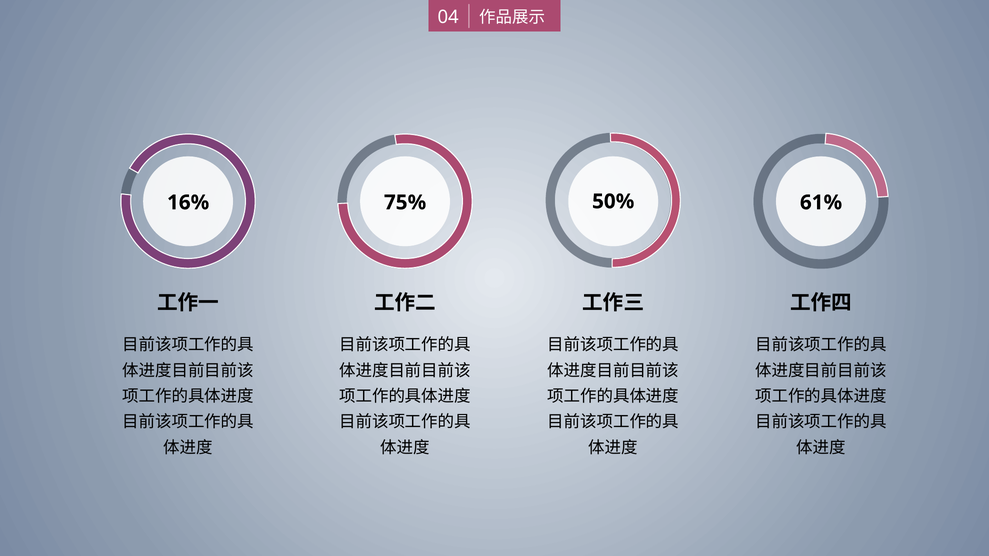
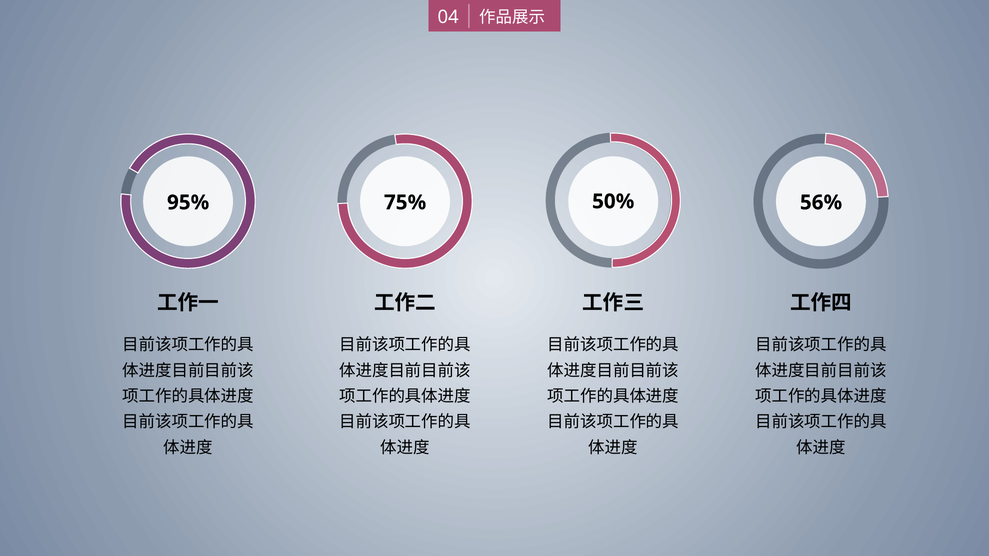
16%: 16% -> 95% (188, 203)
61%: 61% -> 56% (821, 203)
